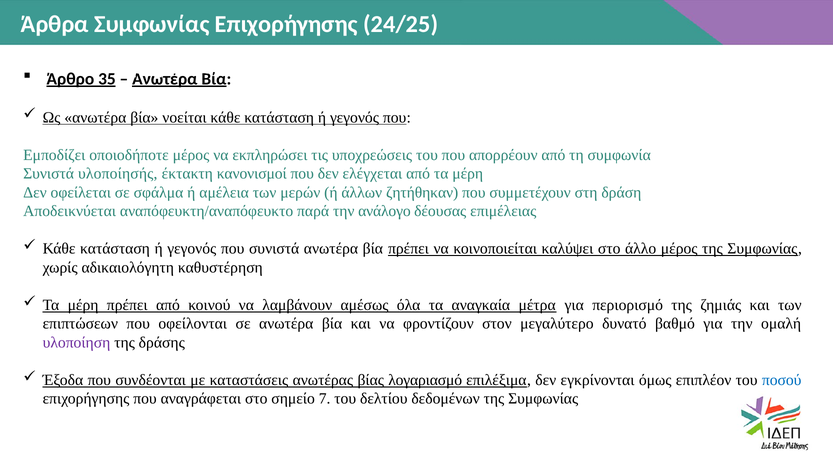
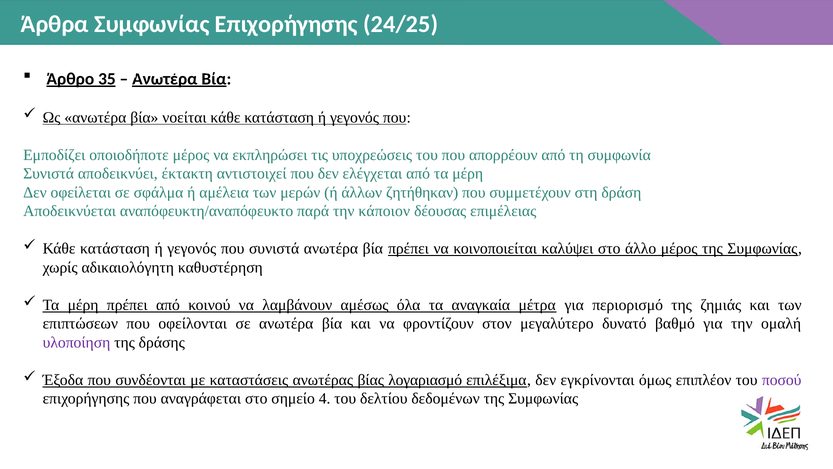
υλοποίησής: υλοποίησής -> αποδεικνύει (118, 173)
κανονισμοί: κανονισμοί -> αντιστοιχεί (252, 173)
ανάλογο: ανάλογο -> κάποιον (384, 211)
ποσού colour: blue -> purple (782, 380)
7: 7 -> 4 (325, 398)
